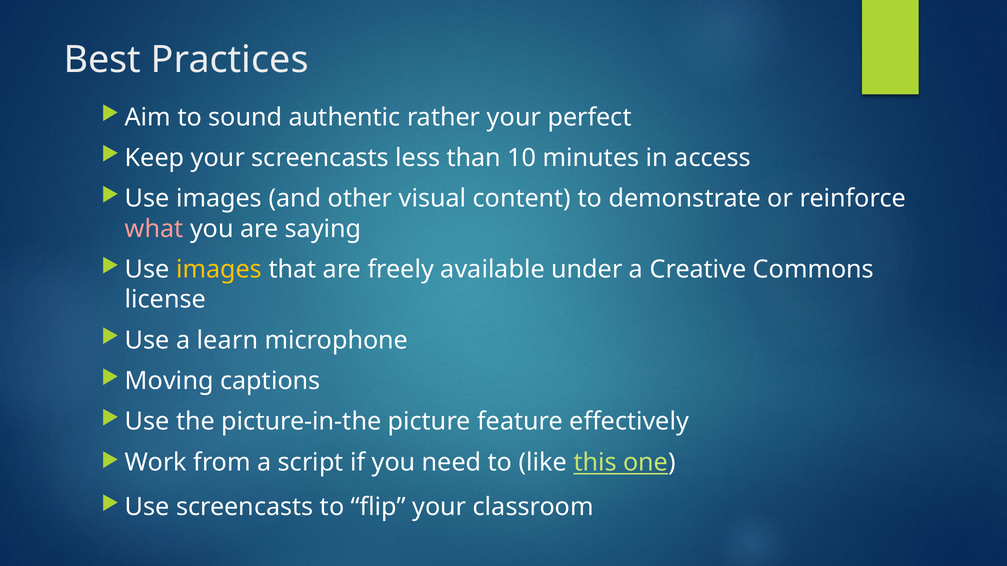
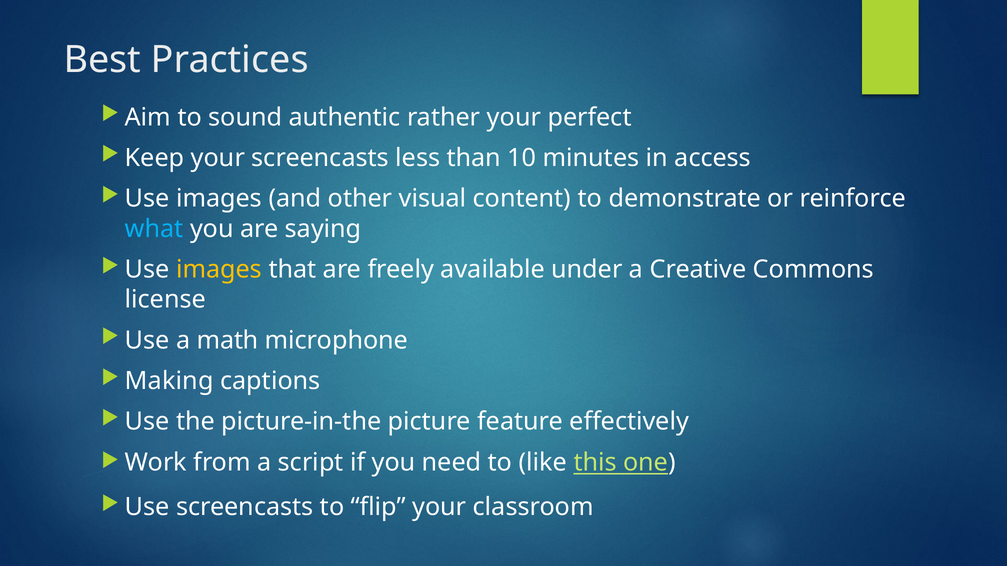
what colour: pink -> light blue (154, 229)
learn: learn -> math (228, 341)
Moving: Moving -> Making (169, 381)
